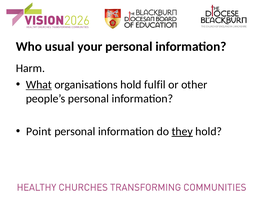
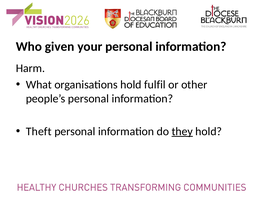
usual: usual -> given (60, 47)
What underline: present -> none (39, 85)
Point: Point -> Theft (39, 132)
